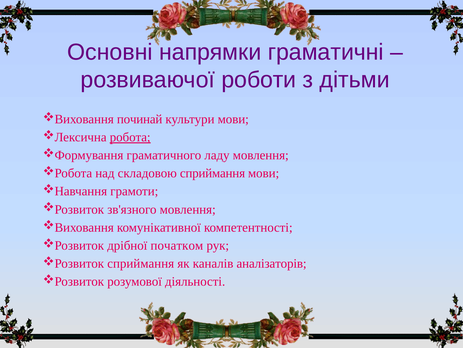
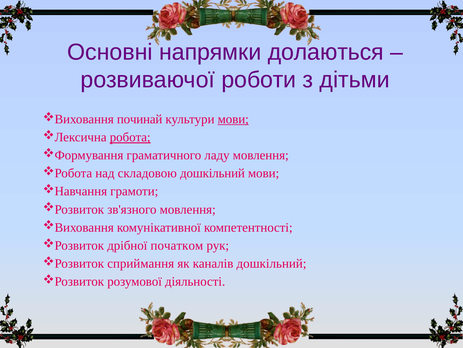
граматичні: граматичні -> долаються (326, 52)
мови underline: none -> present (233, 119)
складовою сприймання: сприймання -> дошкільний (212, 173)
каналів аналізаторів: аналізаторів -> дошкільний (271, 263)
